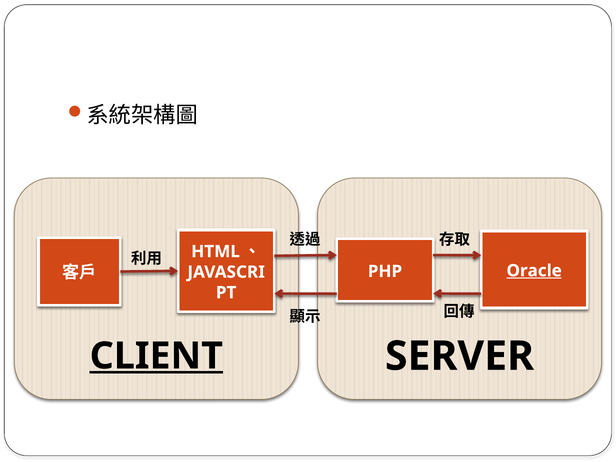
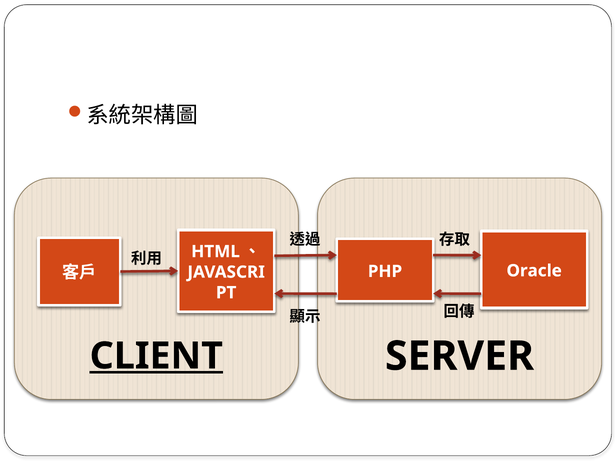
Oracle underline: present -> none (534, 271)
